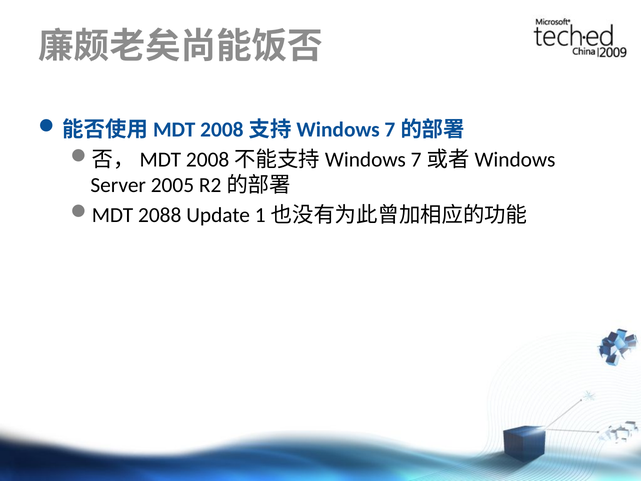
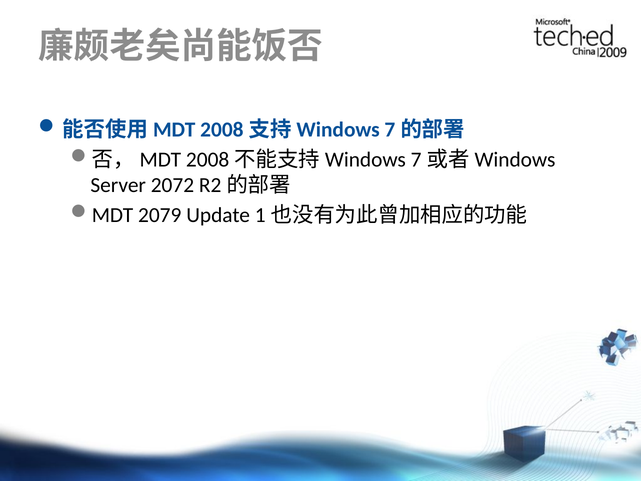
2005: 2005 -> 2072 (172, 185)
2088: 2088 -> 2079 (160, 215)
